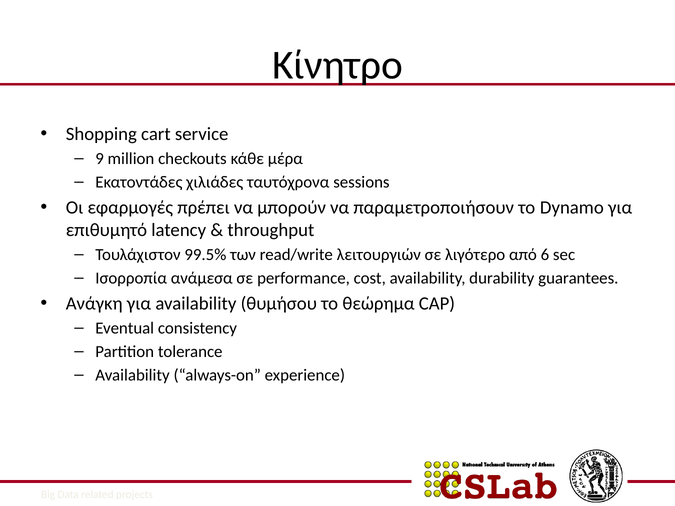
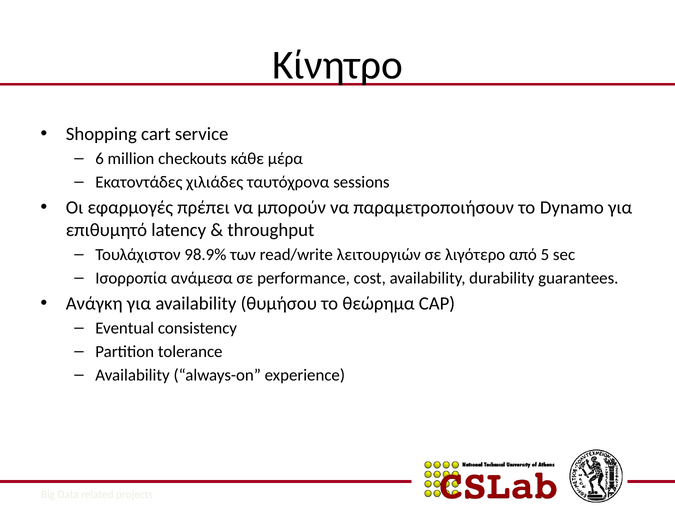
9: 9 -> 6 (100, 159)
99.5%: 99.5% -> 98.9% (205, 255)
6: 6 -> 5 (545, 255)
